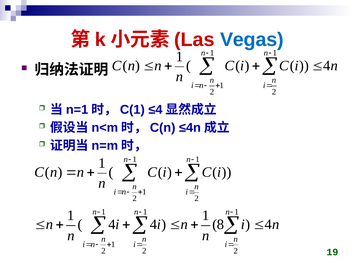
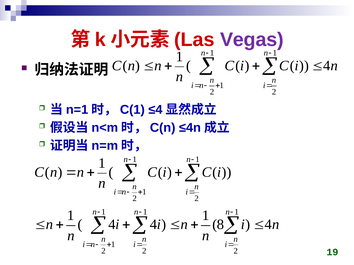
Vegas colour: blue -> purple (252, 40)
